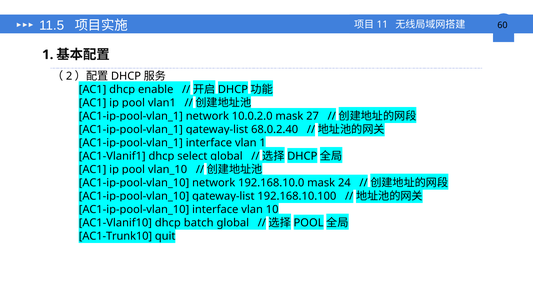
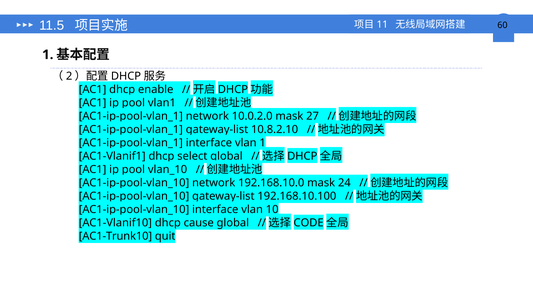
68.0.2.40: 68.0.2.40 -> 10.8.2.10 (275, 129)
batch: batch -> cause (199, 223)
POOL: POOL -> CODE (309, 223)
